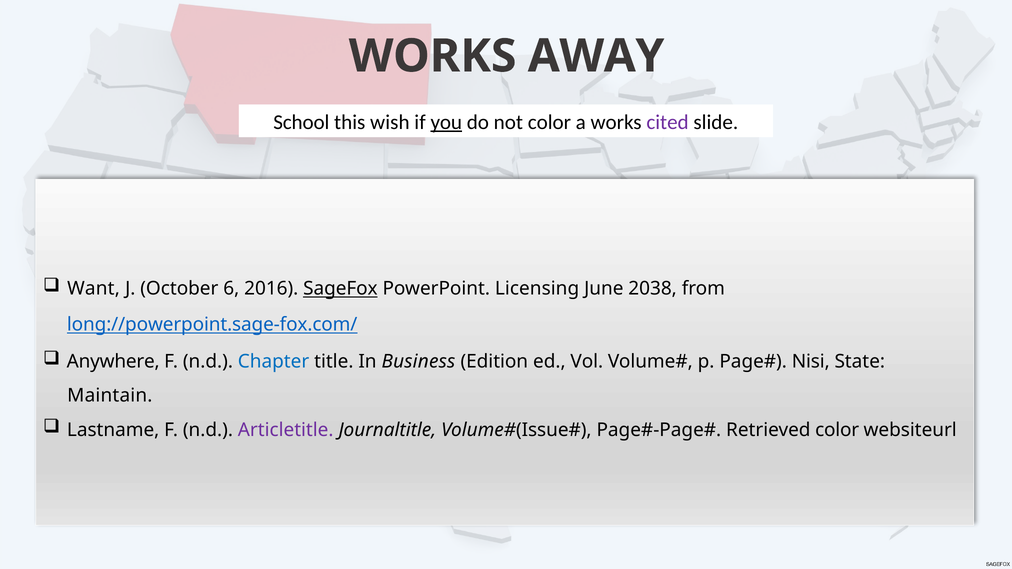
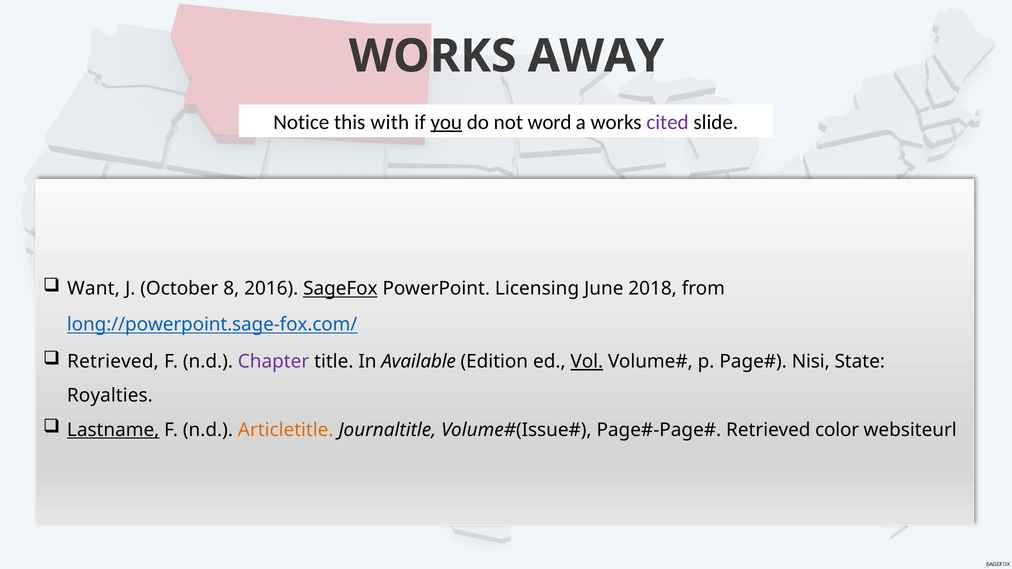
School: School -> Notice (301, 122)
wish: wish -> with (390, 122)
not color: color -> word (550, 122)
6: 6 -> 8 (231, 289)
2038: 2038 -> 2018 (653, 289)
Anywhere: Anywhere -> Retrieved (113, 362)
Chapter colour: blue -> purple (274, 362)
Business: Business -> Available (419, 362)
Vol underline: none -> present (587, 362)
Maintain: Maintain -> Royalties (110, 396)
Lastname underline: none -> present (113, 430)
Articletitle colour: purple -> orange (286, 430)
